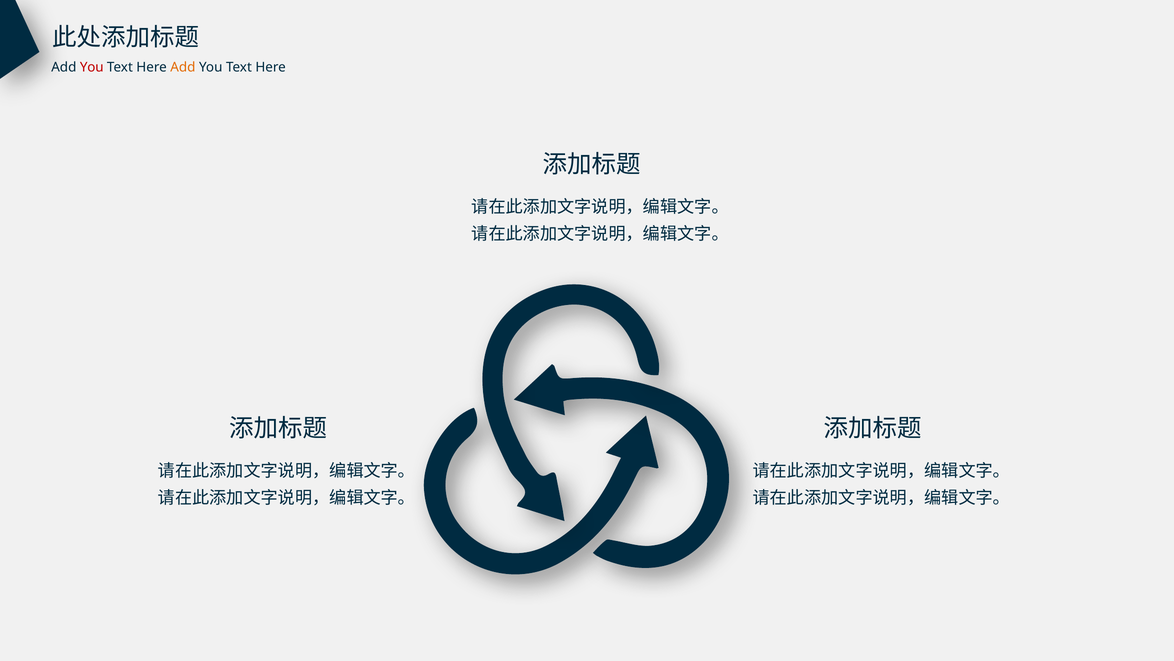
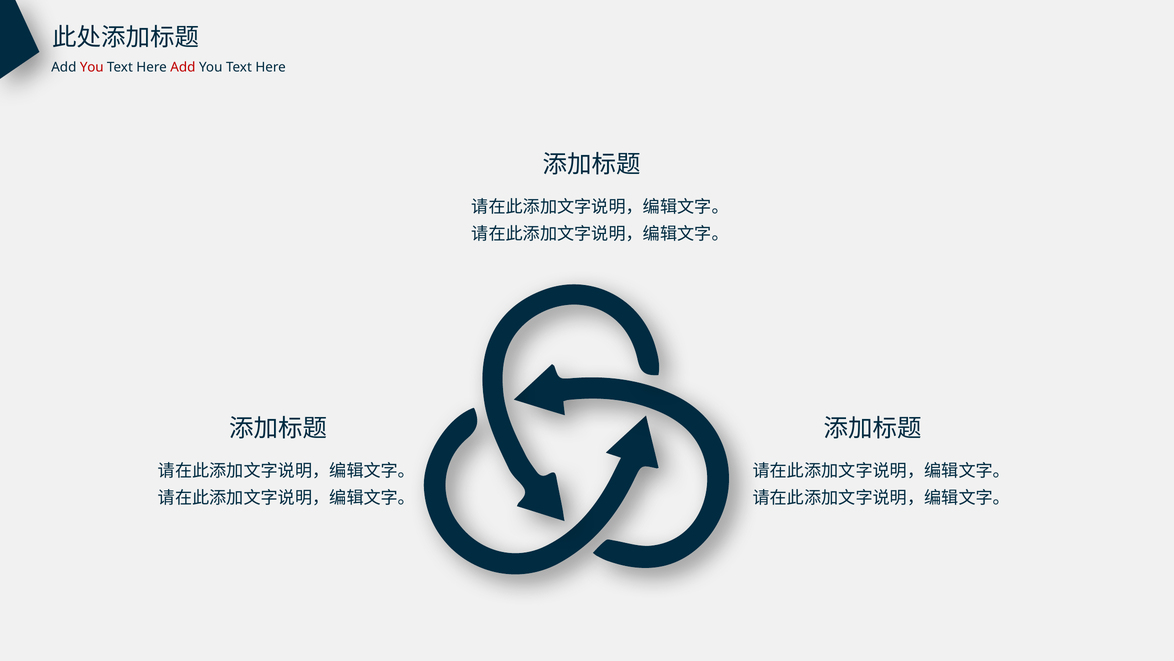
Add colour: orange -> red (183, 67)
